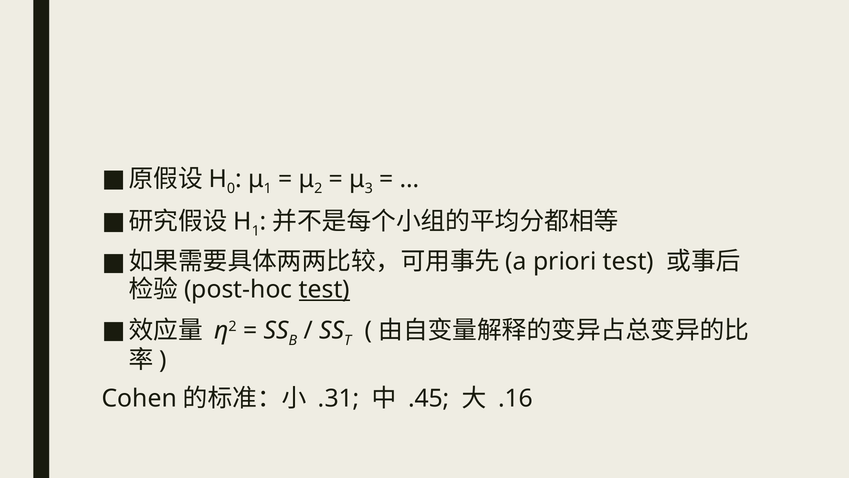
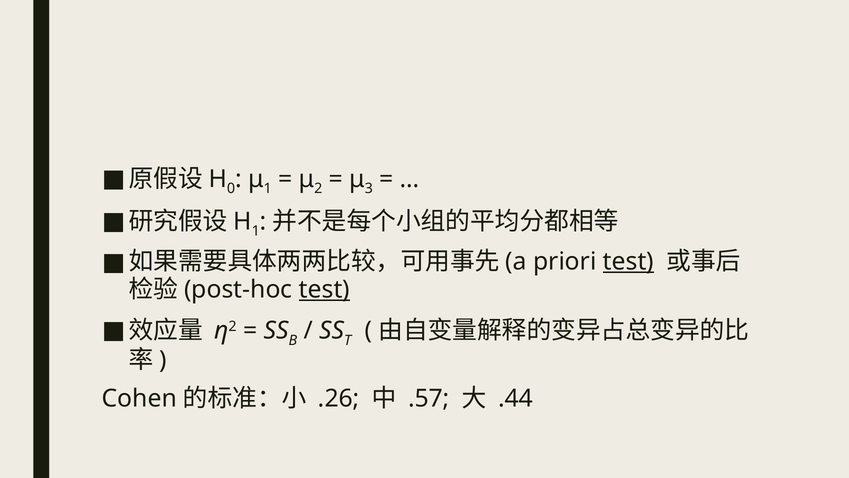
test underline: none -> present (628, 261)
.31: .31 -> .26 (339, 398)
.45: .45 -> .57 (429, 398)
.16: .16 -> .44 (516, 398)
